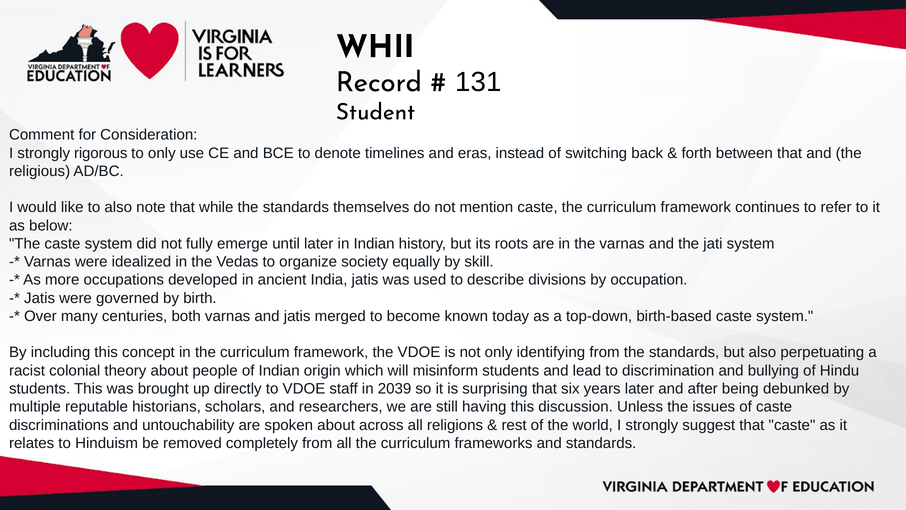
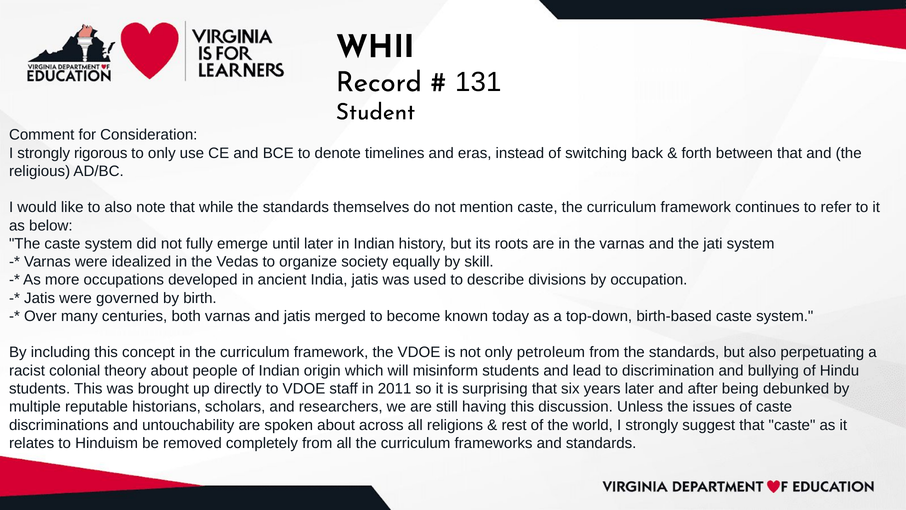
identifying: identifying -> petroleum (551, 352)
2039: 2039 -> 2011 (395, 388)
